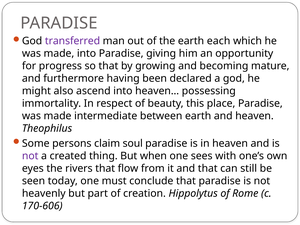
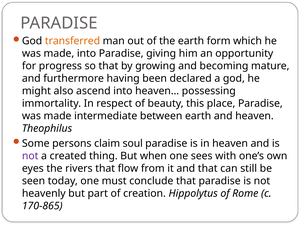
transferred colour: purple -> orange (73, 41)
each: each -> form (219, 41)
170-606: 170-606 -> 170-865 (42, 206)
